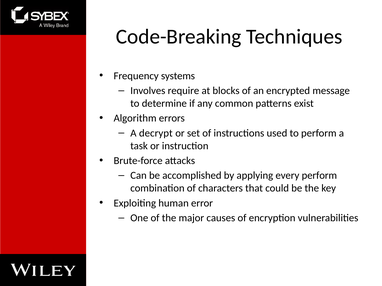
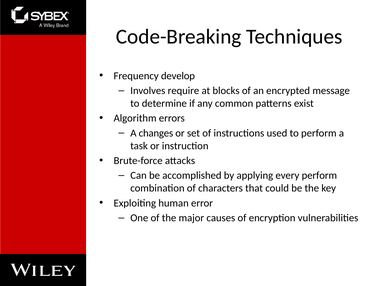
systems: systems -> develop (178, 76)
decrypt: decrypt -> changes (156, 133)
